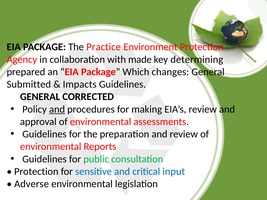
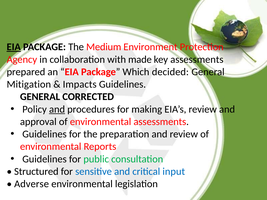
EIA underline: none -> present (14, 47)
Practice: Practice -> Medium (104, 47)
key determining: determining -> assessments (197, 59)
changes: changes -> decided (170, 72)
Submitted: Submitted -> Mitigation (29, 84)
Protection: Protection -> Structured (36, 172)
